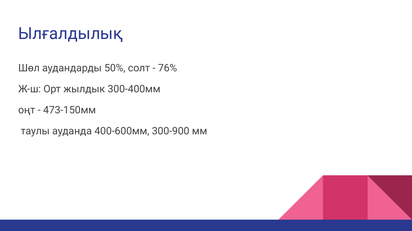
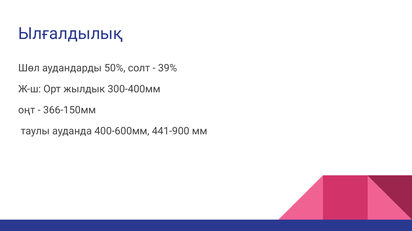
76%: 76% -> 39% (168, 68)
473-150мм: 473-150мм -> 366-150мм (70, 110)
300-900: 300-900 -> 441-900 (171, 131)
